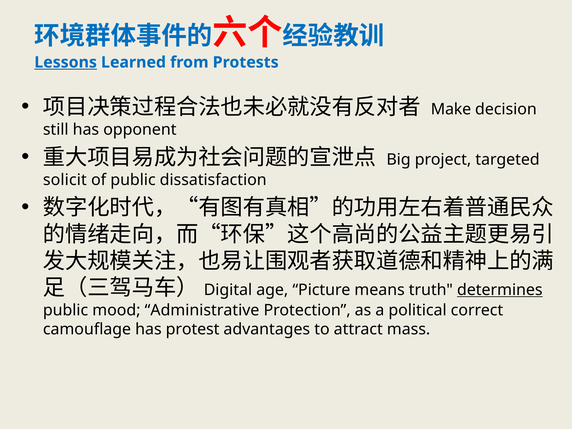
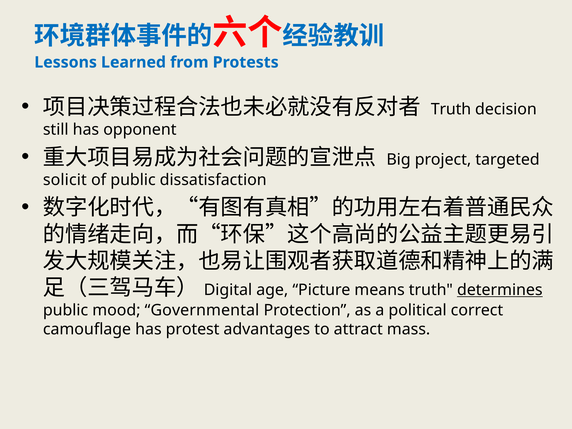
Lessons underline: present -> none (66, 62)
Make: Make -> Truth (451, 109)
Administrative: Administrative -> Governmental (202, 310)
